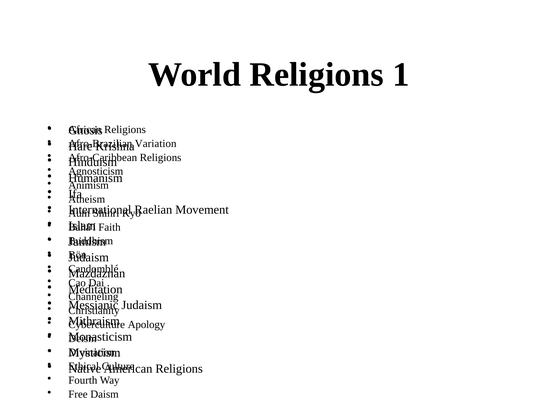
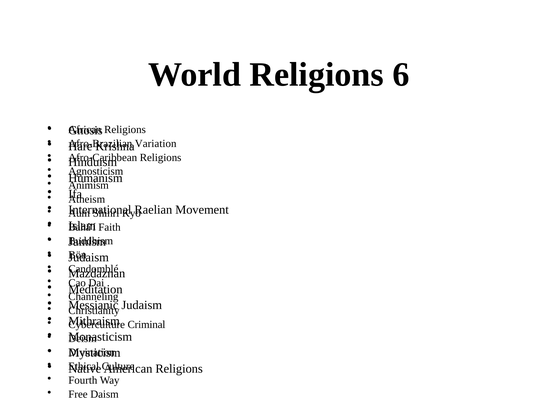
1: 1 -> 6 (401, 74)
Apology: Apology -> Criminal (147, 324)
